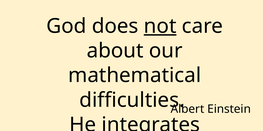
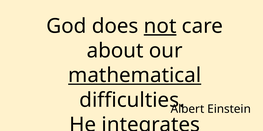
mathematical underline: none -> present (135, 76)
